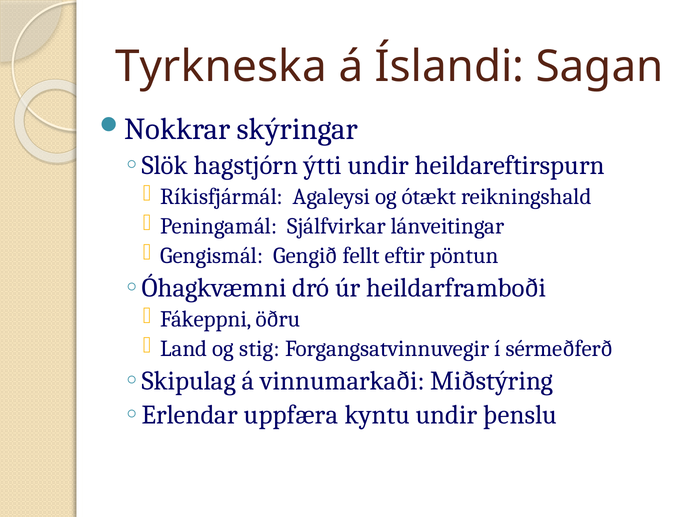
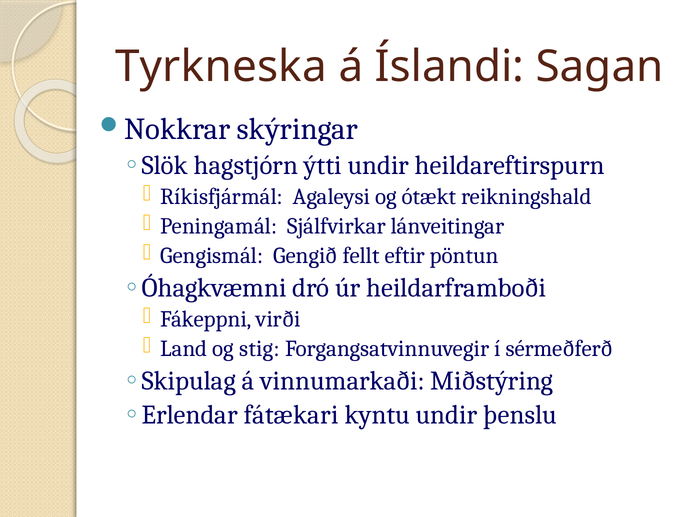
öðru: öðru -> virði (278, 320)
uppfæra: uppfæra -> fátækari (291, 415)
